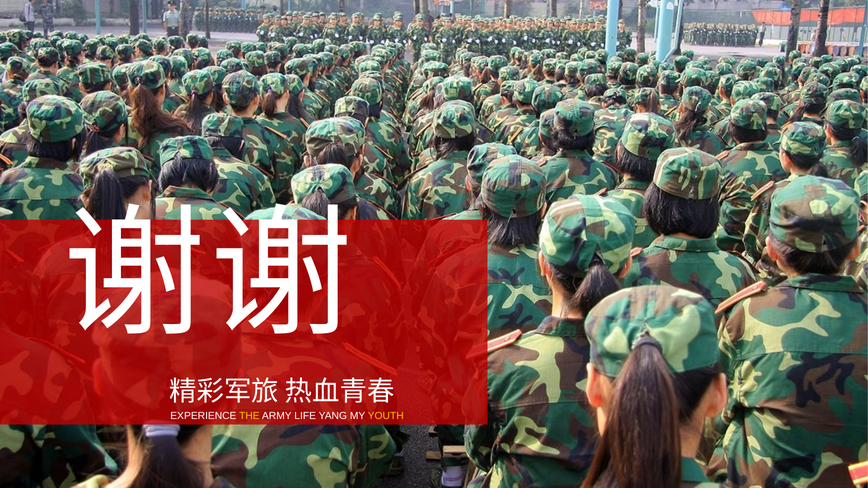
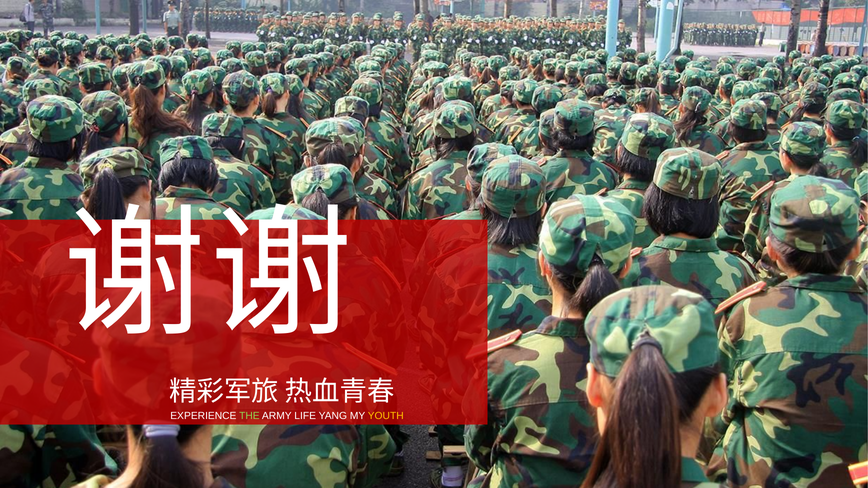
THE colour: yellow -> light green (249, 416)
